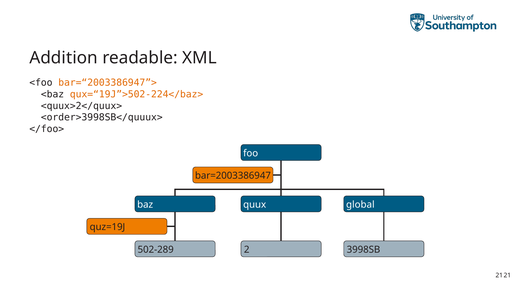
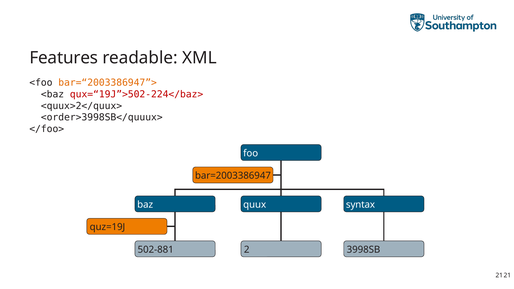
Addition: Addition -> Features (64, 58)
qux=“19J”>502-224</baz> colour: orange -> red (137, 94)
global: global -> syntax (360, 205)
502-289: 502-289 -> 502-881 (156, 250)
